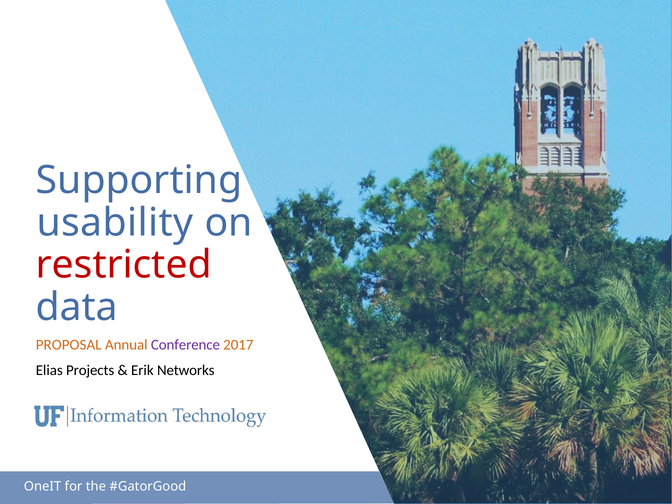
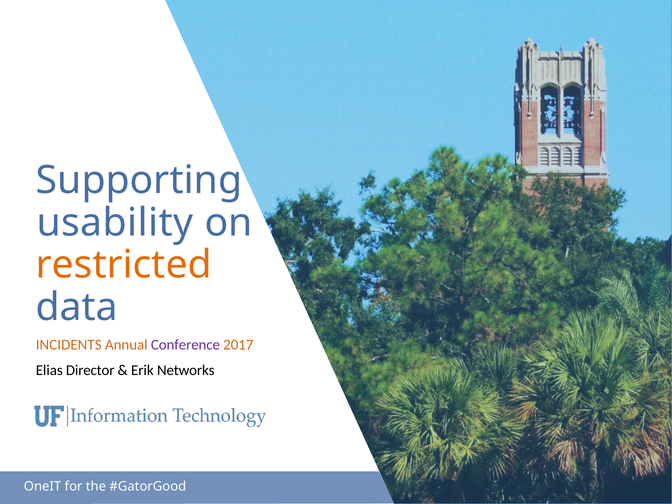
restricted colour: red -> orange (124, 265)
PROPOSAL: PROPOSAL -> INCIDENTS (69, 345)
Projects: Projects -> Director (90, 370)
